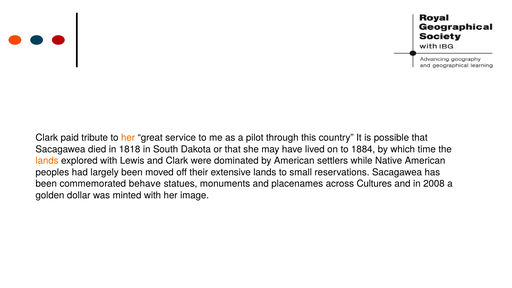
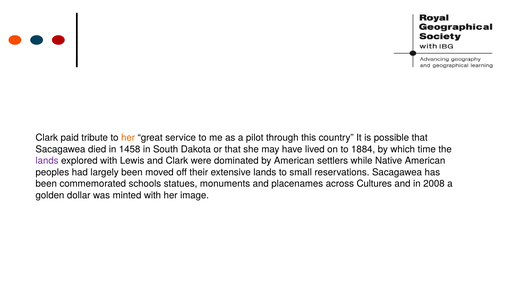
1818: 1818 -> 1458 (130, 149)
lands colour: orange -> purple (47, 161)
behave: behave -> schools (145, 184)
